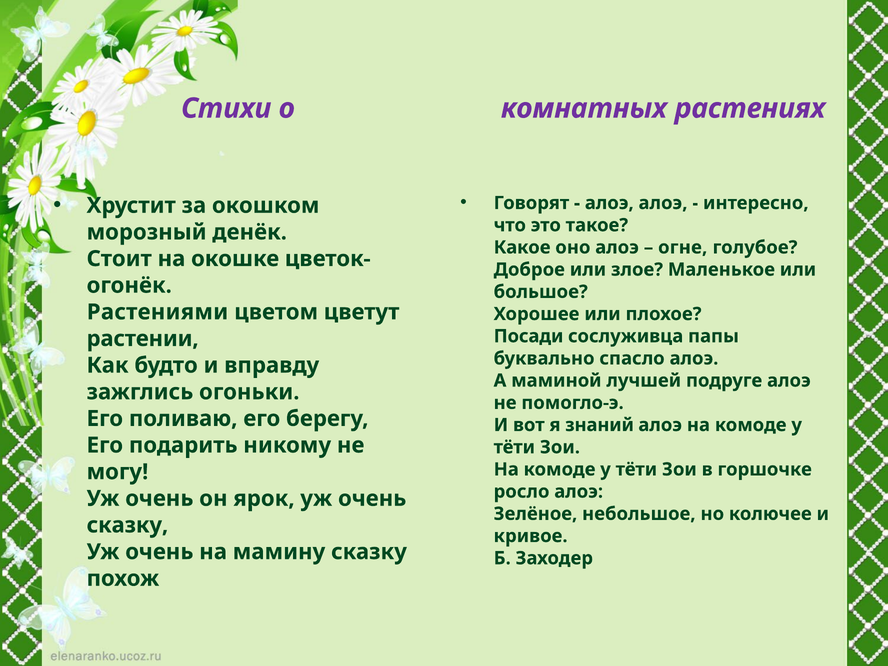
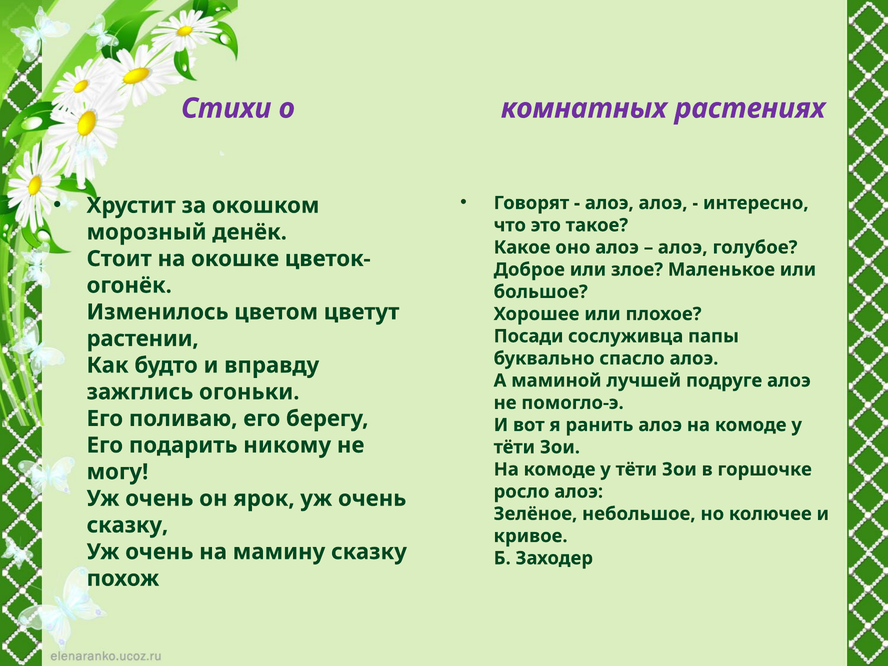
огне: огне -> алоэ (683, 247)
Растениями: Растениями -> Изменилось (158, 312)
знаний: знаний -> ранить (599, 425)
